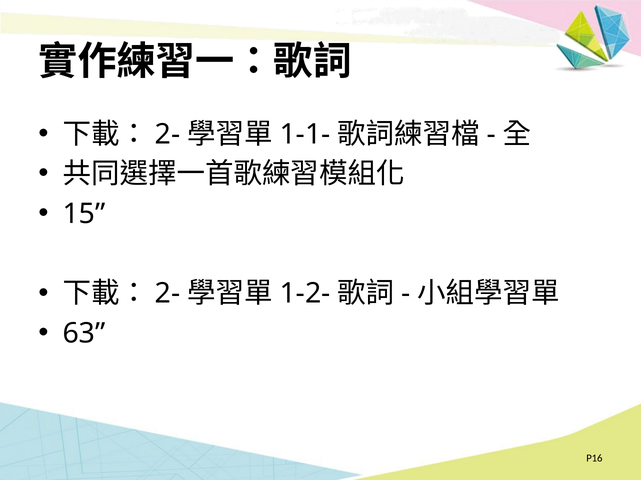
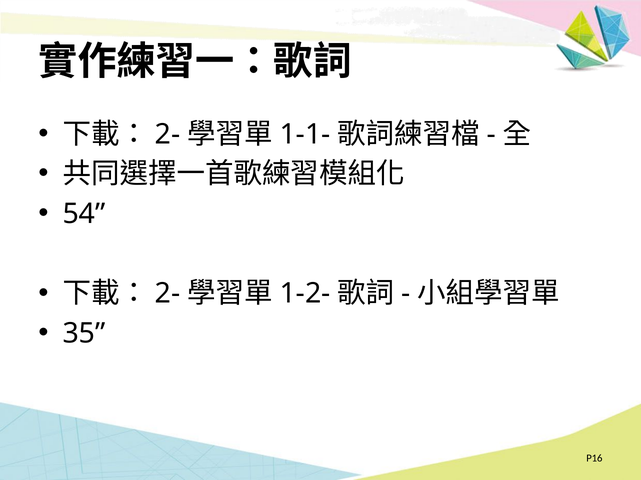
15: 15 -> 54 (84, 214)
63: 63 -> 35 (84, 334)
